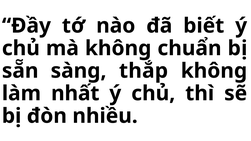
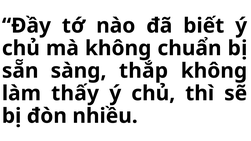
nhất: nhất -> thấy (75, 93)
